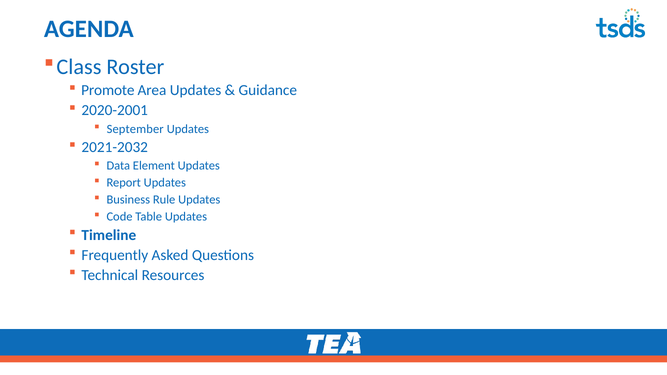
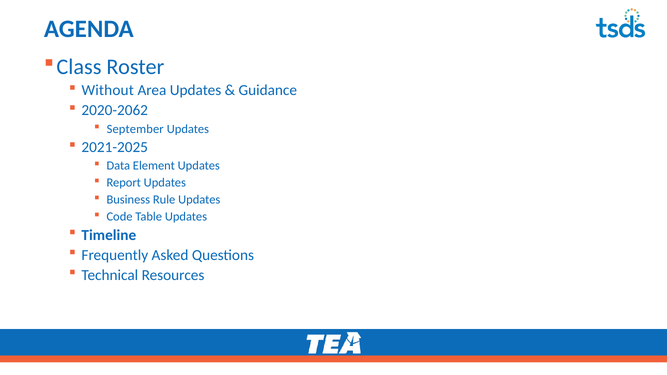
Promote: Promote -> Without (108, 90)
2020-2001: 2020-2001 -> 2020-2062 (115, 110)
2021-2032: 2021-2032 -> 2021-2025 (115, 147)
